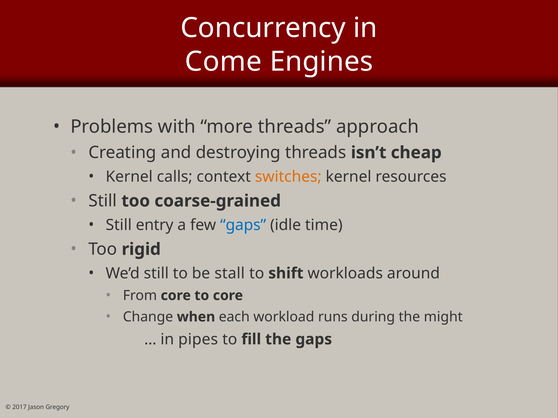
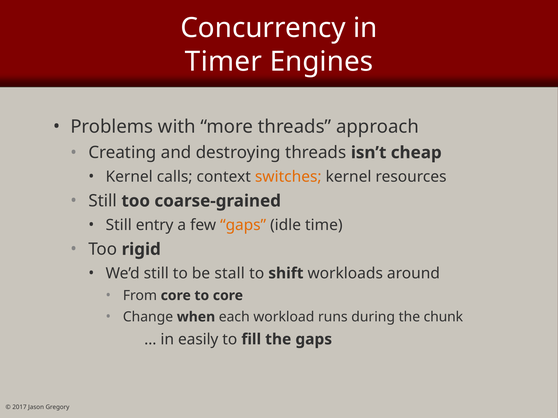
Come: Come -> Timer (223, 62)
gaps colour: blue -> orange (243, 225)
might: might -> chunk (443, 317)
pipes: pipes -> easily (198, 340)
